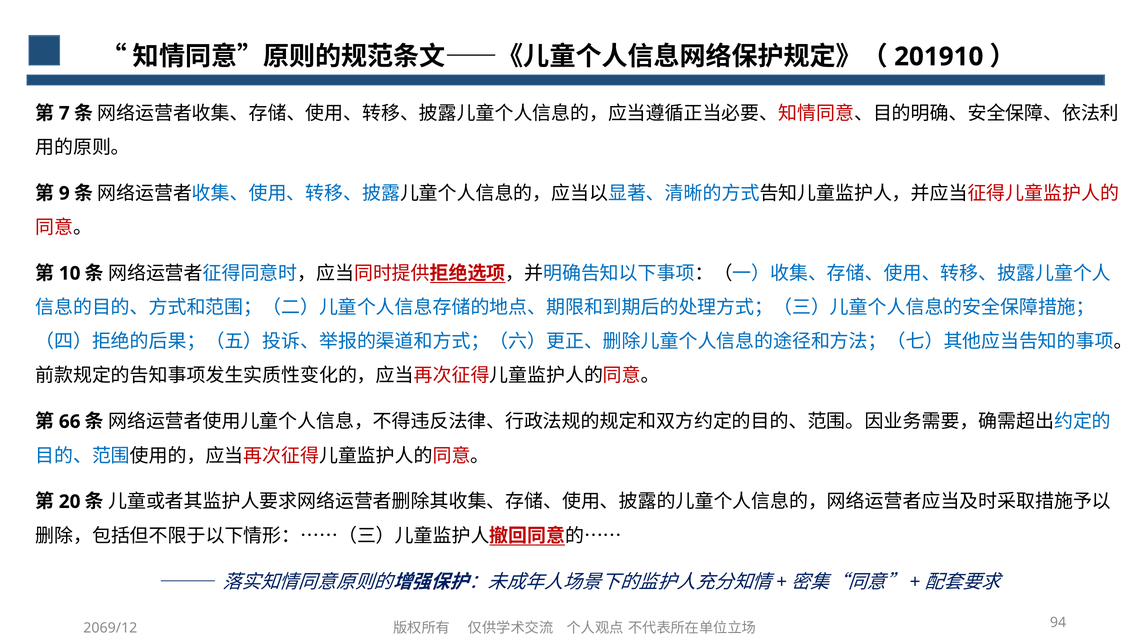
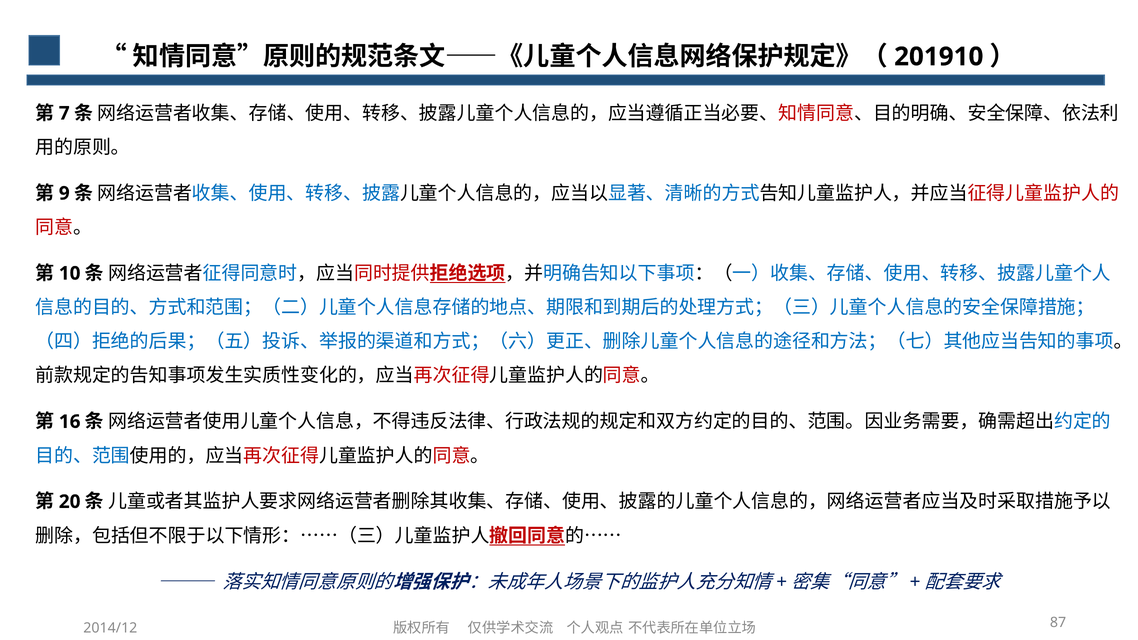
66: 66 -> 16 (70, 422)
2069/12: 2069/12 -> 2014/12 (110, 628)
94: 94 -> 87 (1058, 623)
